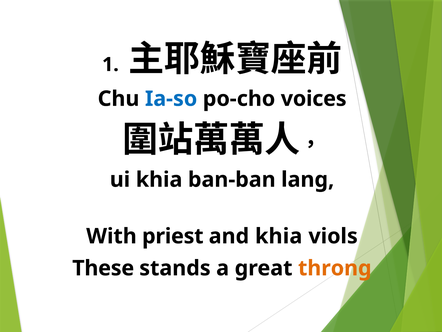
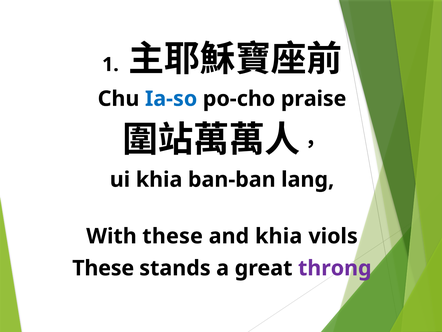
voices: voices -> praise (314, 99)
With priest: priest -> these (173, 236)
throng colour: orange -> purple (335, 268)
